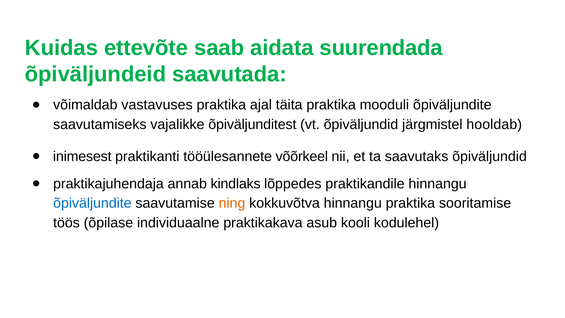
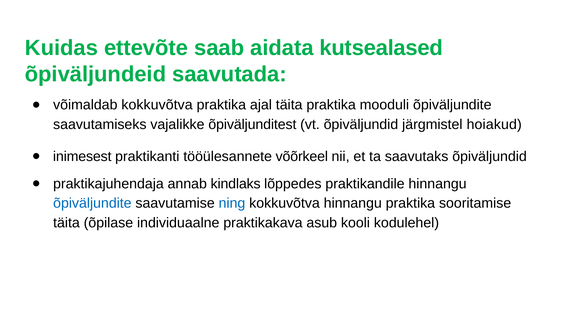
suurendada: suurendada -> kutsealased (381, 48)
võimaldab vastavuses: vastavuses -> kokkuvõtva (157, 105)
hooldab: hooldab -> hoiakud (494, 124)
ning colour: orange -> blue (232, 203)
töös: töös -> täita (66, 223)
